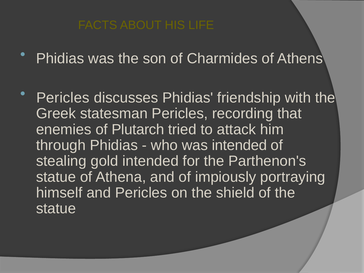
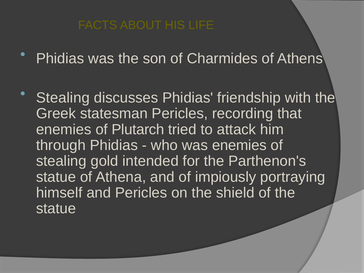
Pericles: Pericles -> Stealing (63, 98)
was intended: intended -> enemies (239, 145)
